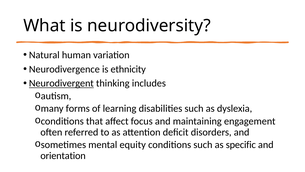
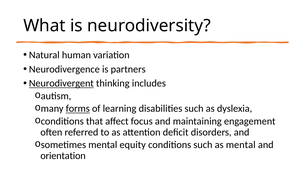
ethnicity: ethnicity -> partners (128, 69)
forms underline: none -> present (78, 108)
as specific: specific -> mental (241, 144)
